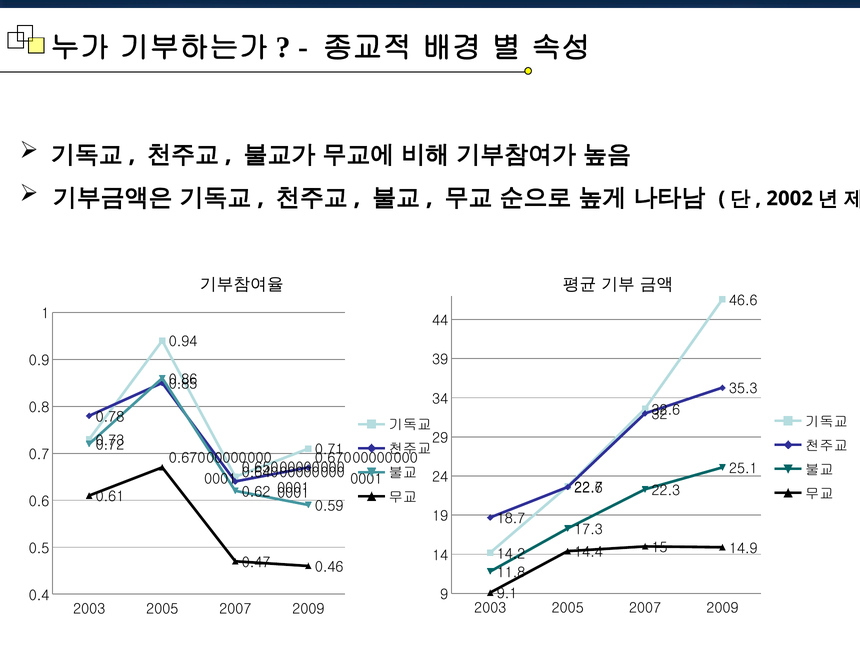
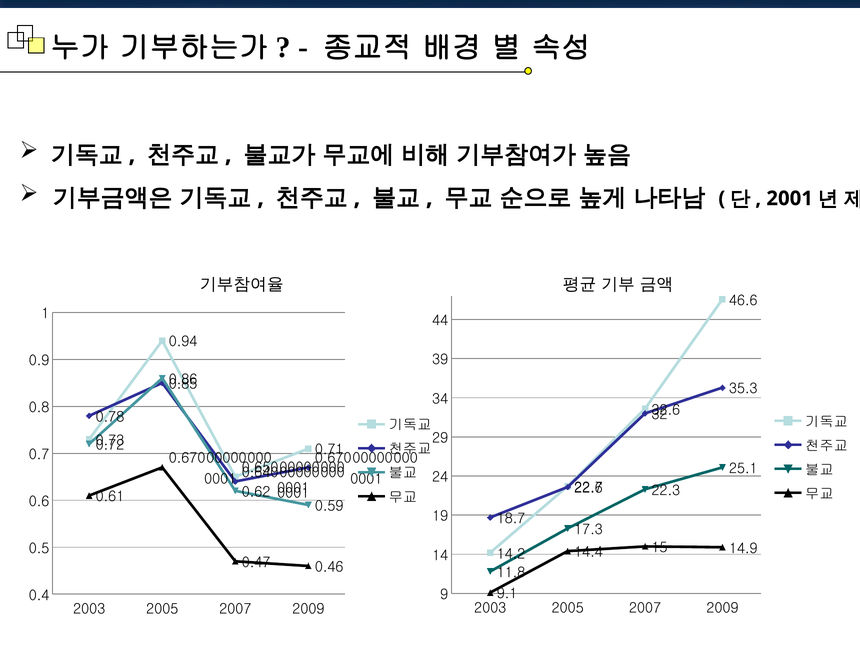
2002: 2002 -> 2001 (790, 198)
